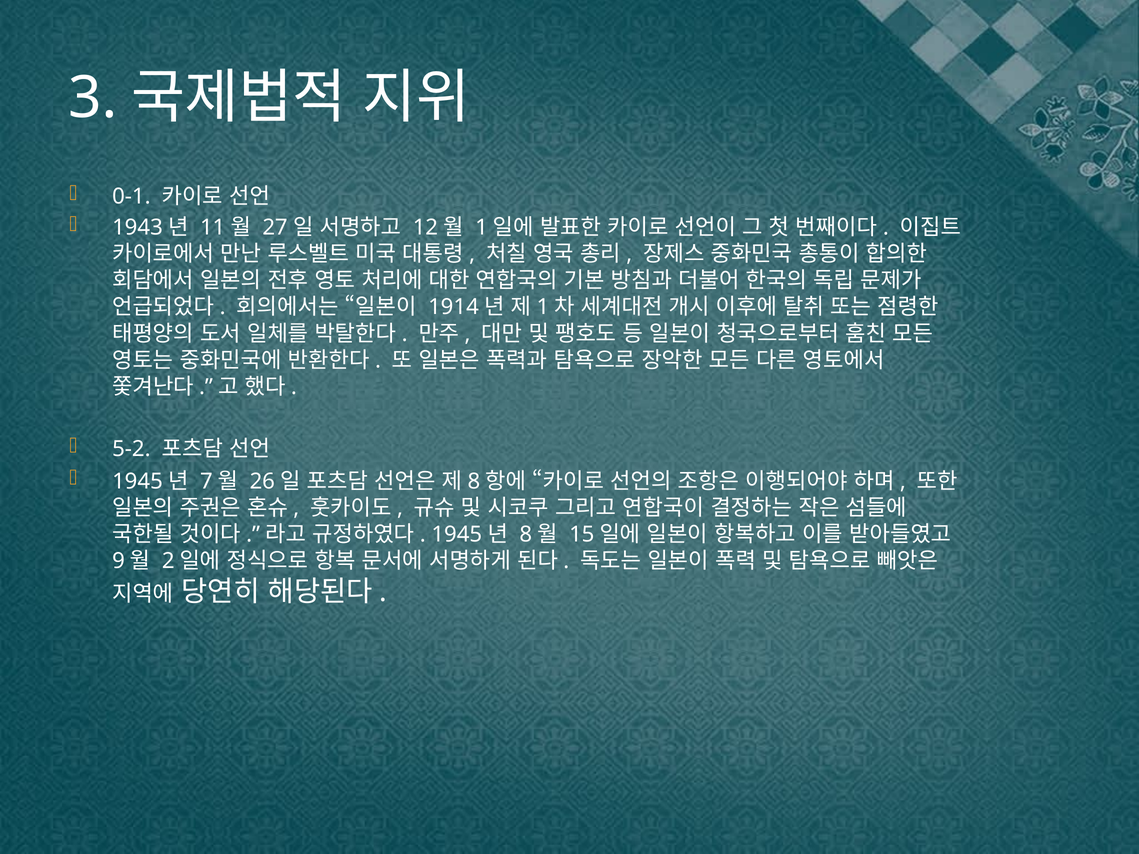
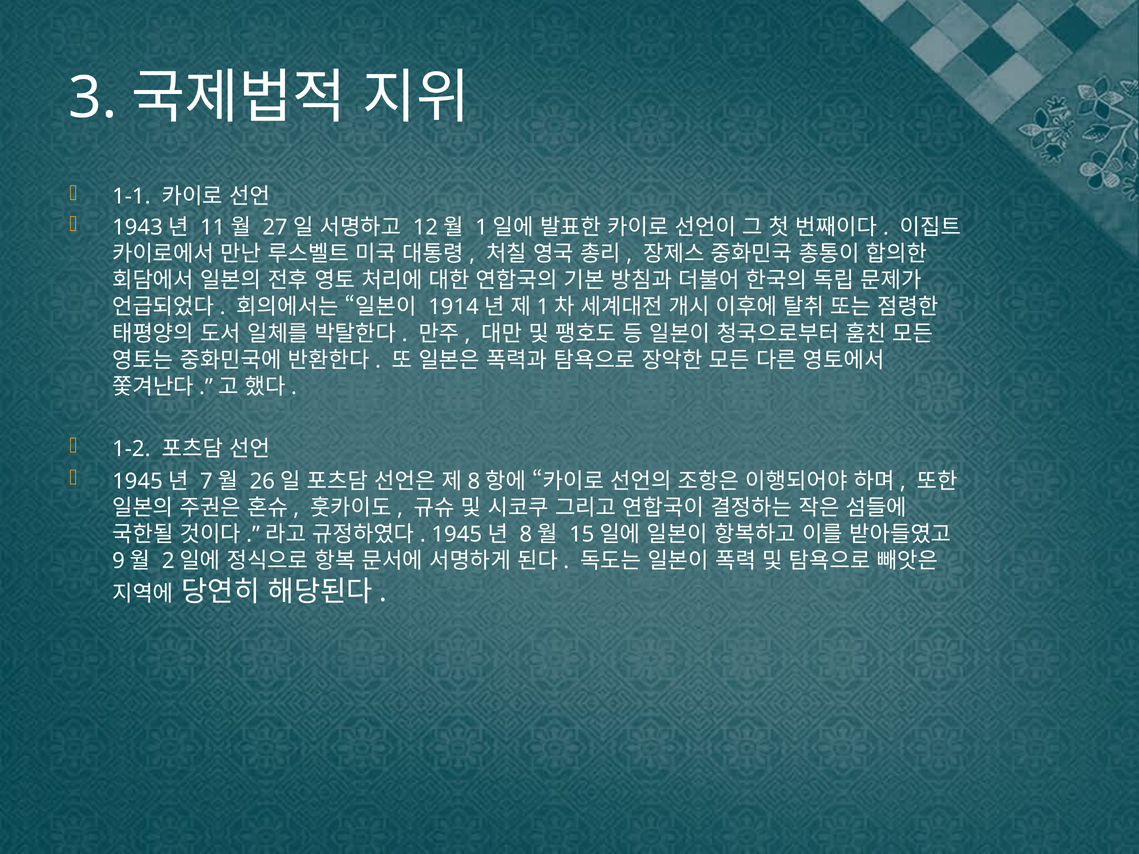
0-1: 0-1 -> 1-1 (131, 196)
5-2: 5-2 -> 1-2 (131, 449)
